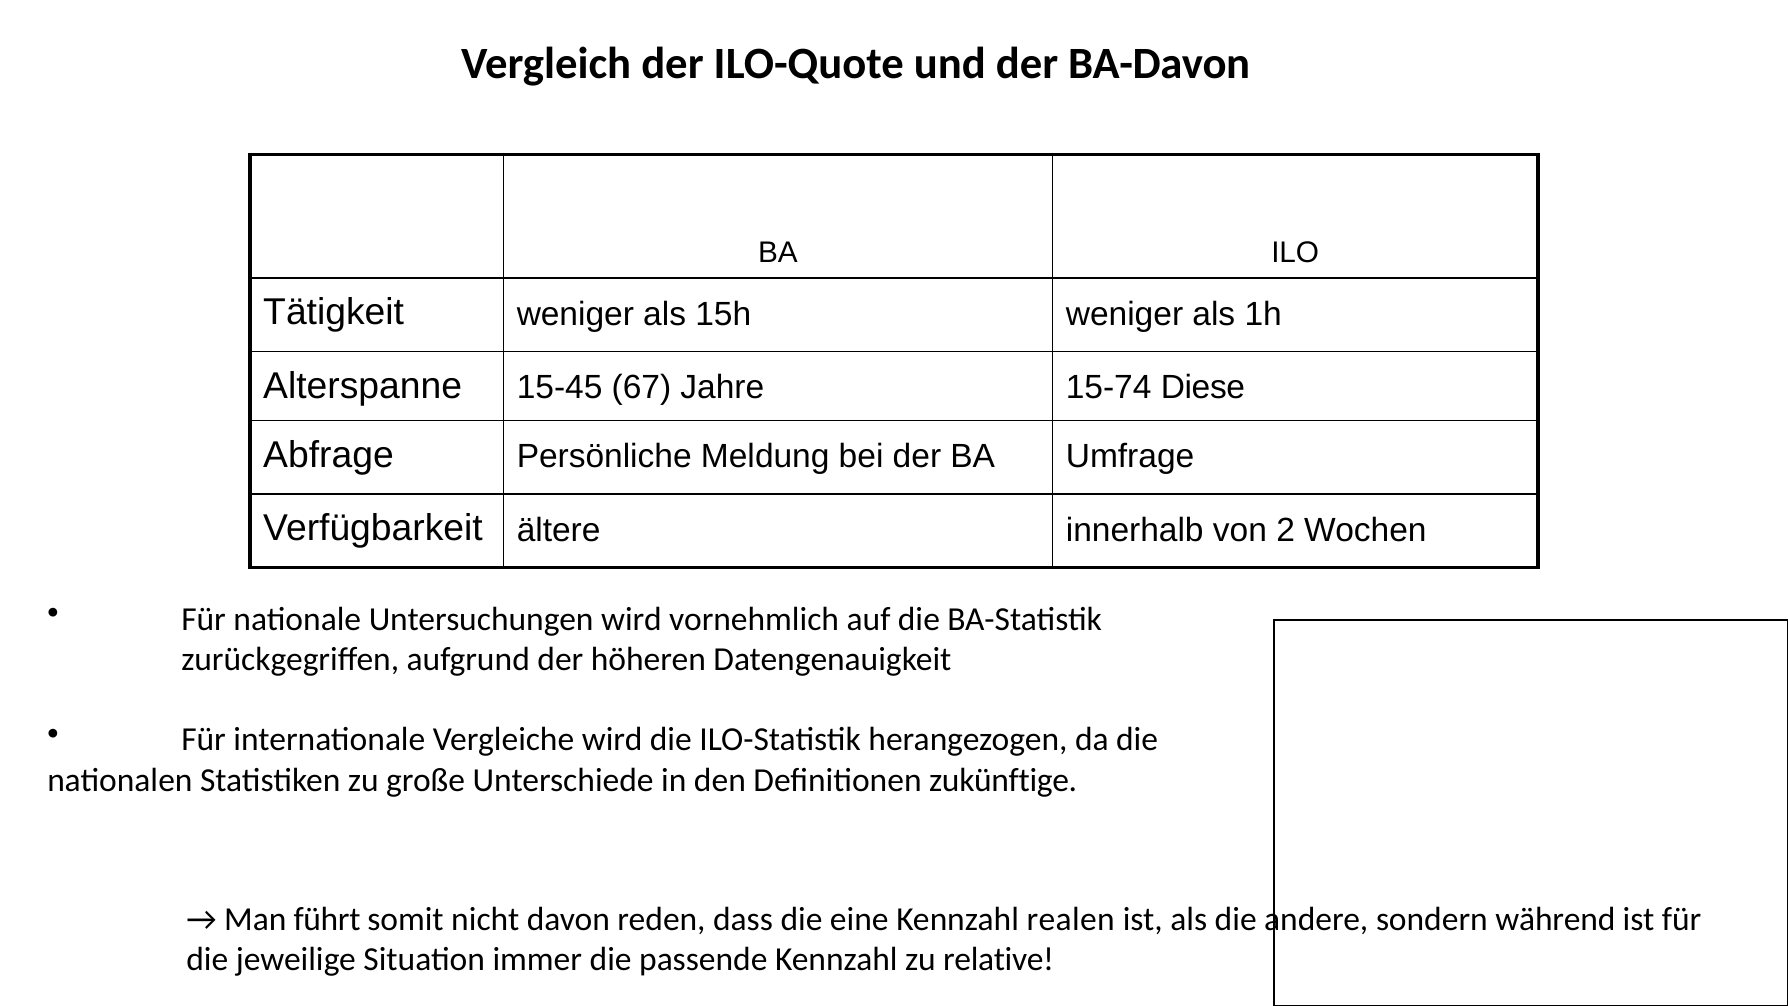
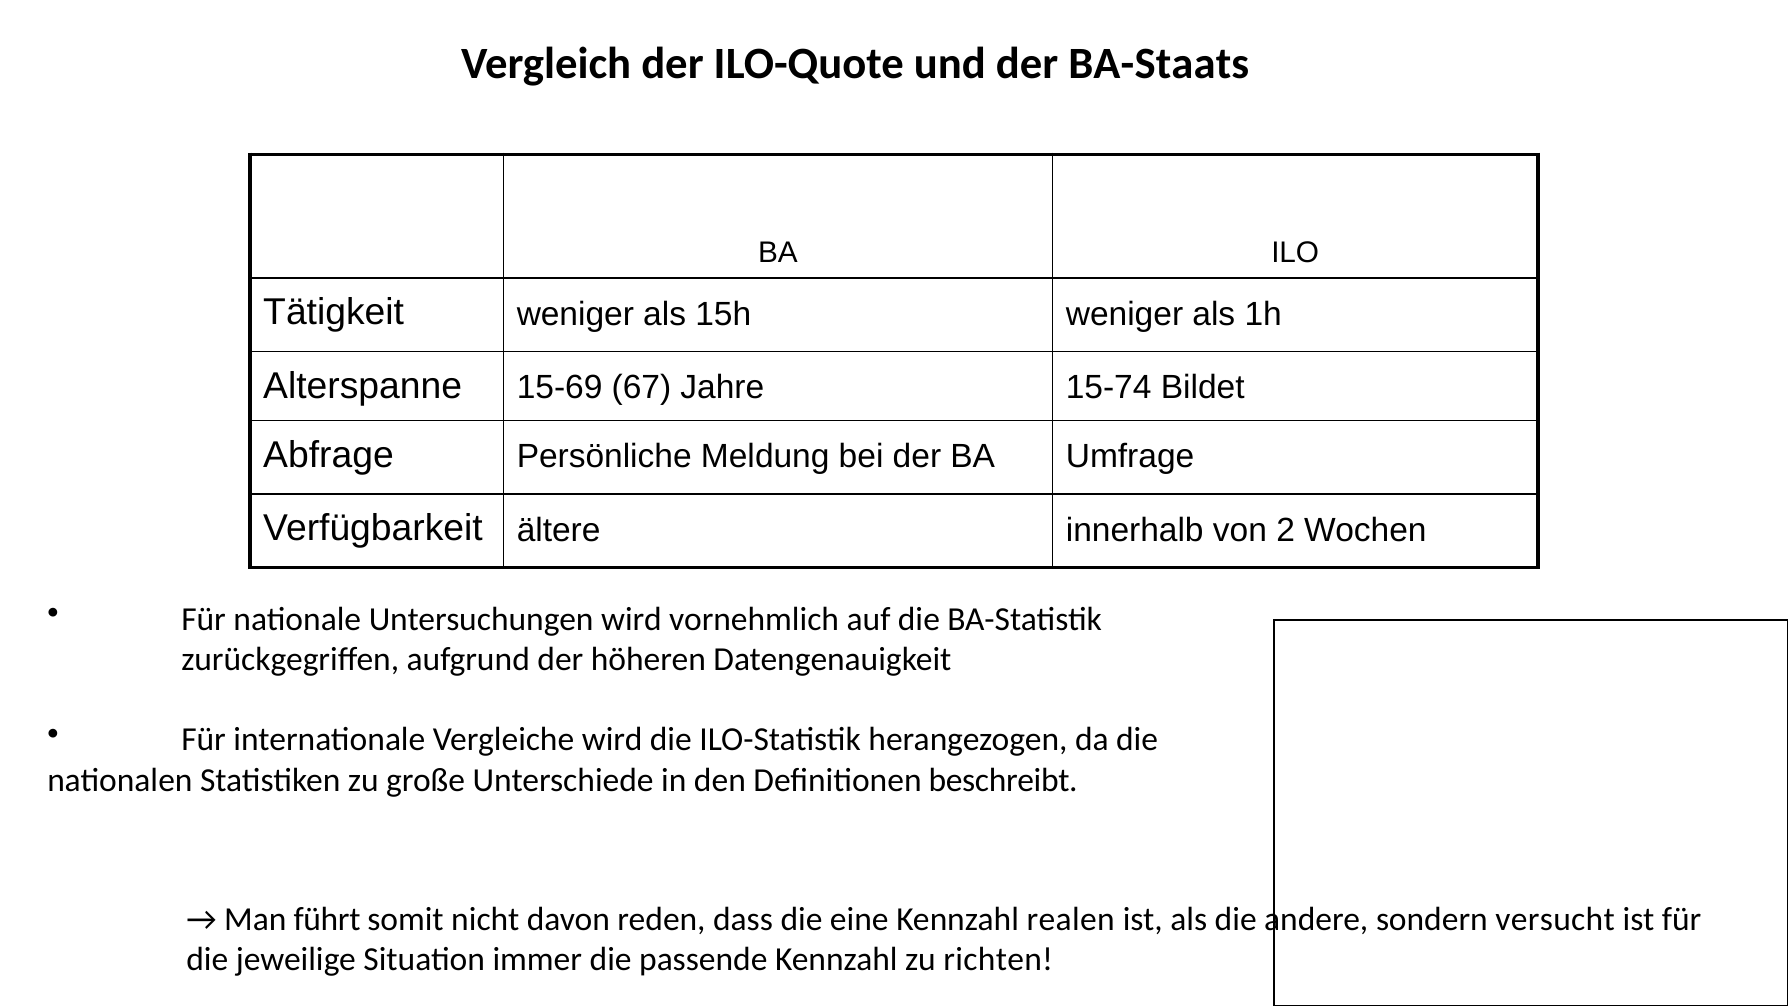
BA-Davon: BA-Davon -> BA-Staats (1159, 64)
15-45: 15-45 -> 15-69 (560, 388)
Diese: Diese -> Bildet (1203, 388)
zukünftige: zukünftige -> beschreibt (1003, 780)
während: während -> versucht (1555, 919)
relative: relative -> richten (998, 959)
